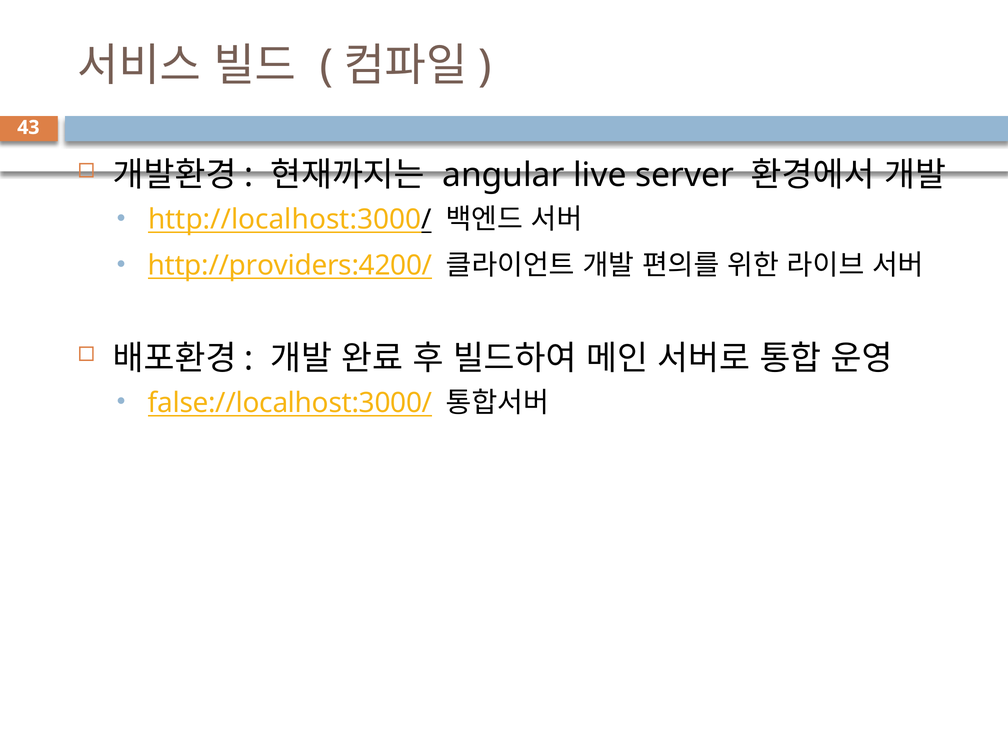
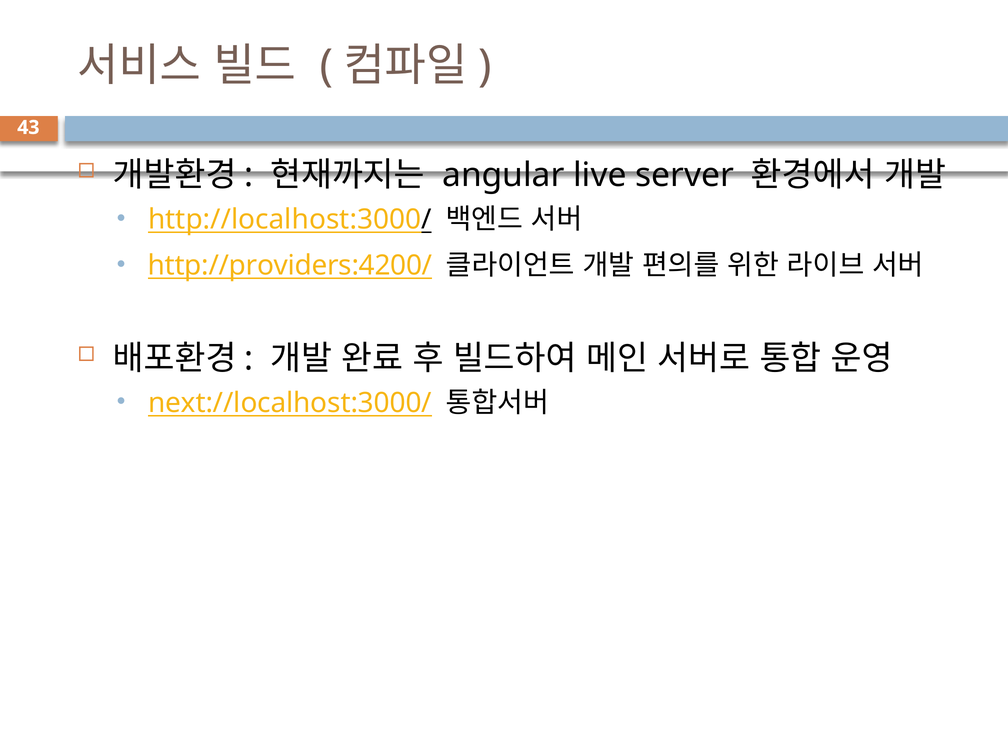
false://localhost:3000/: false://localhost:3000/ -> next://localhost:3000/ (290, 403)
